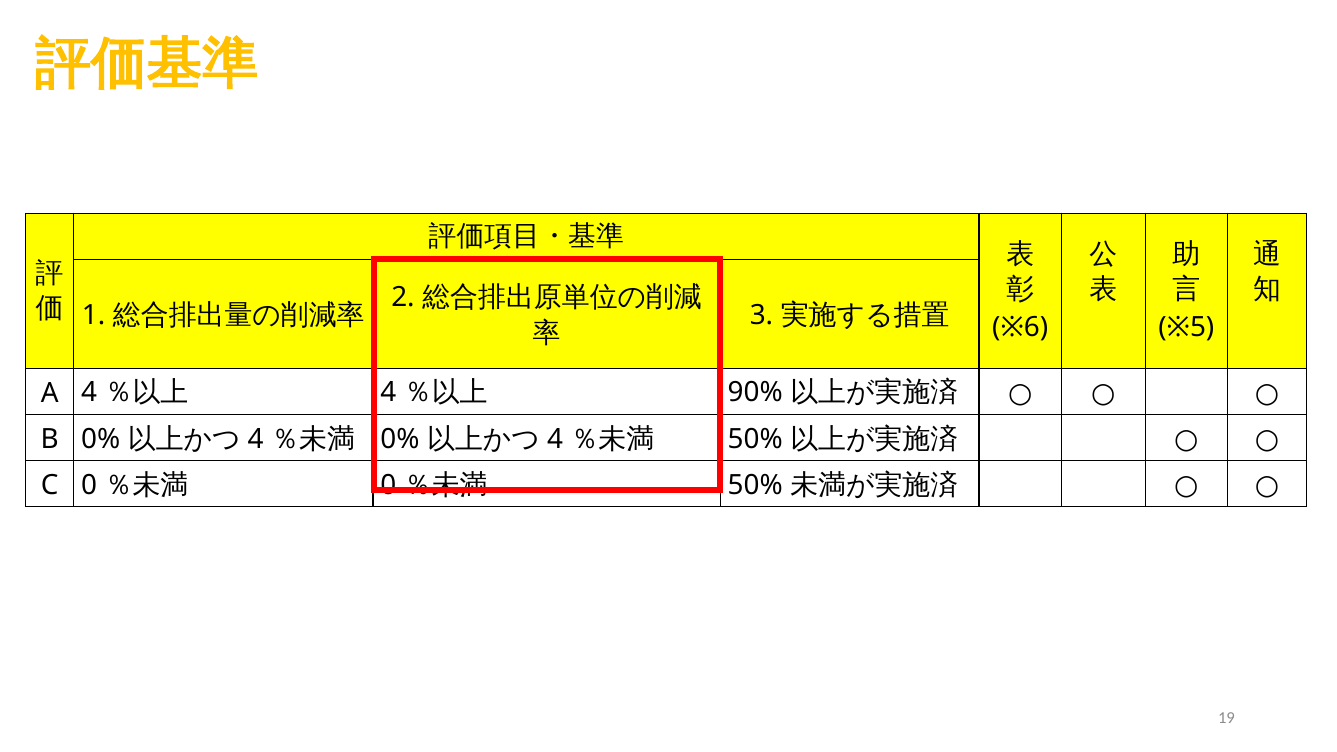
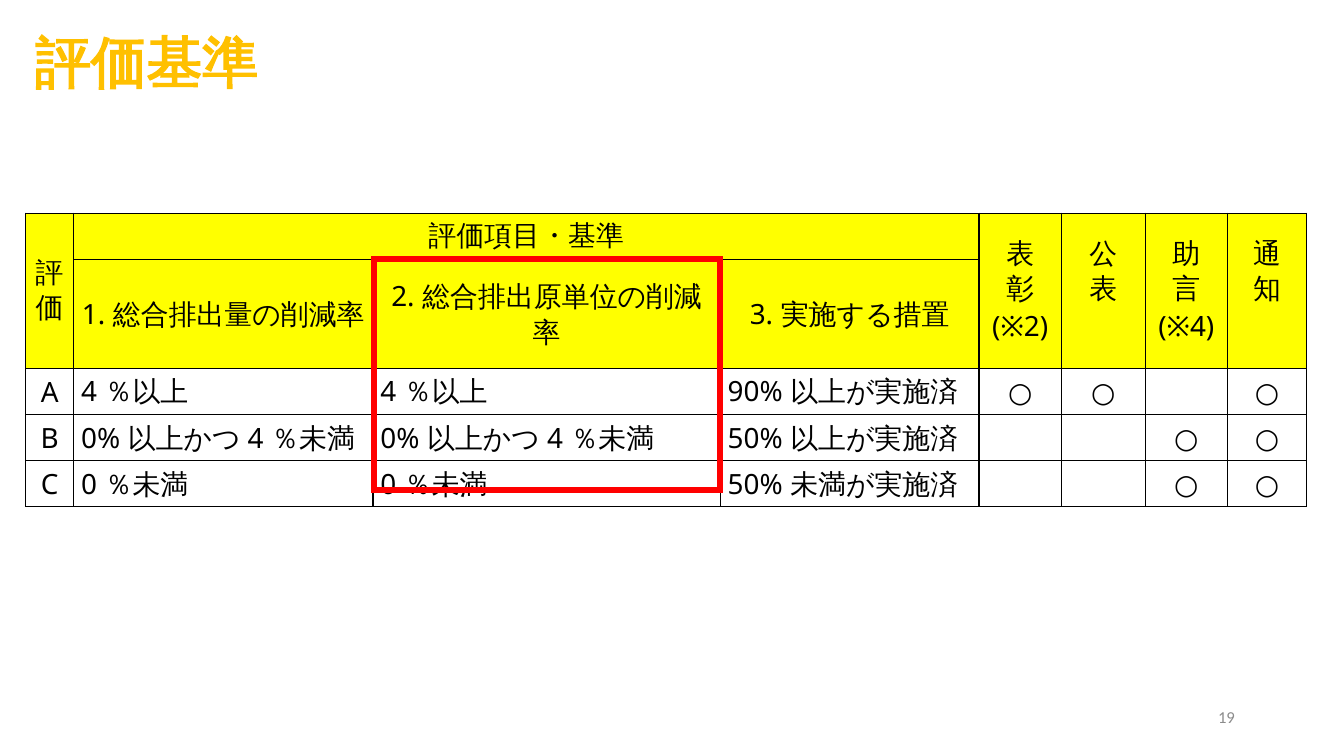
※6: ※6 -> ※2 (1020, 328)
※5: ※5 -> ※4 (1186, 328)
